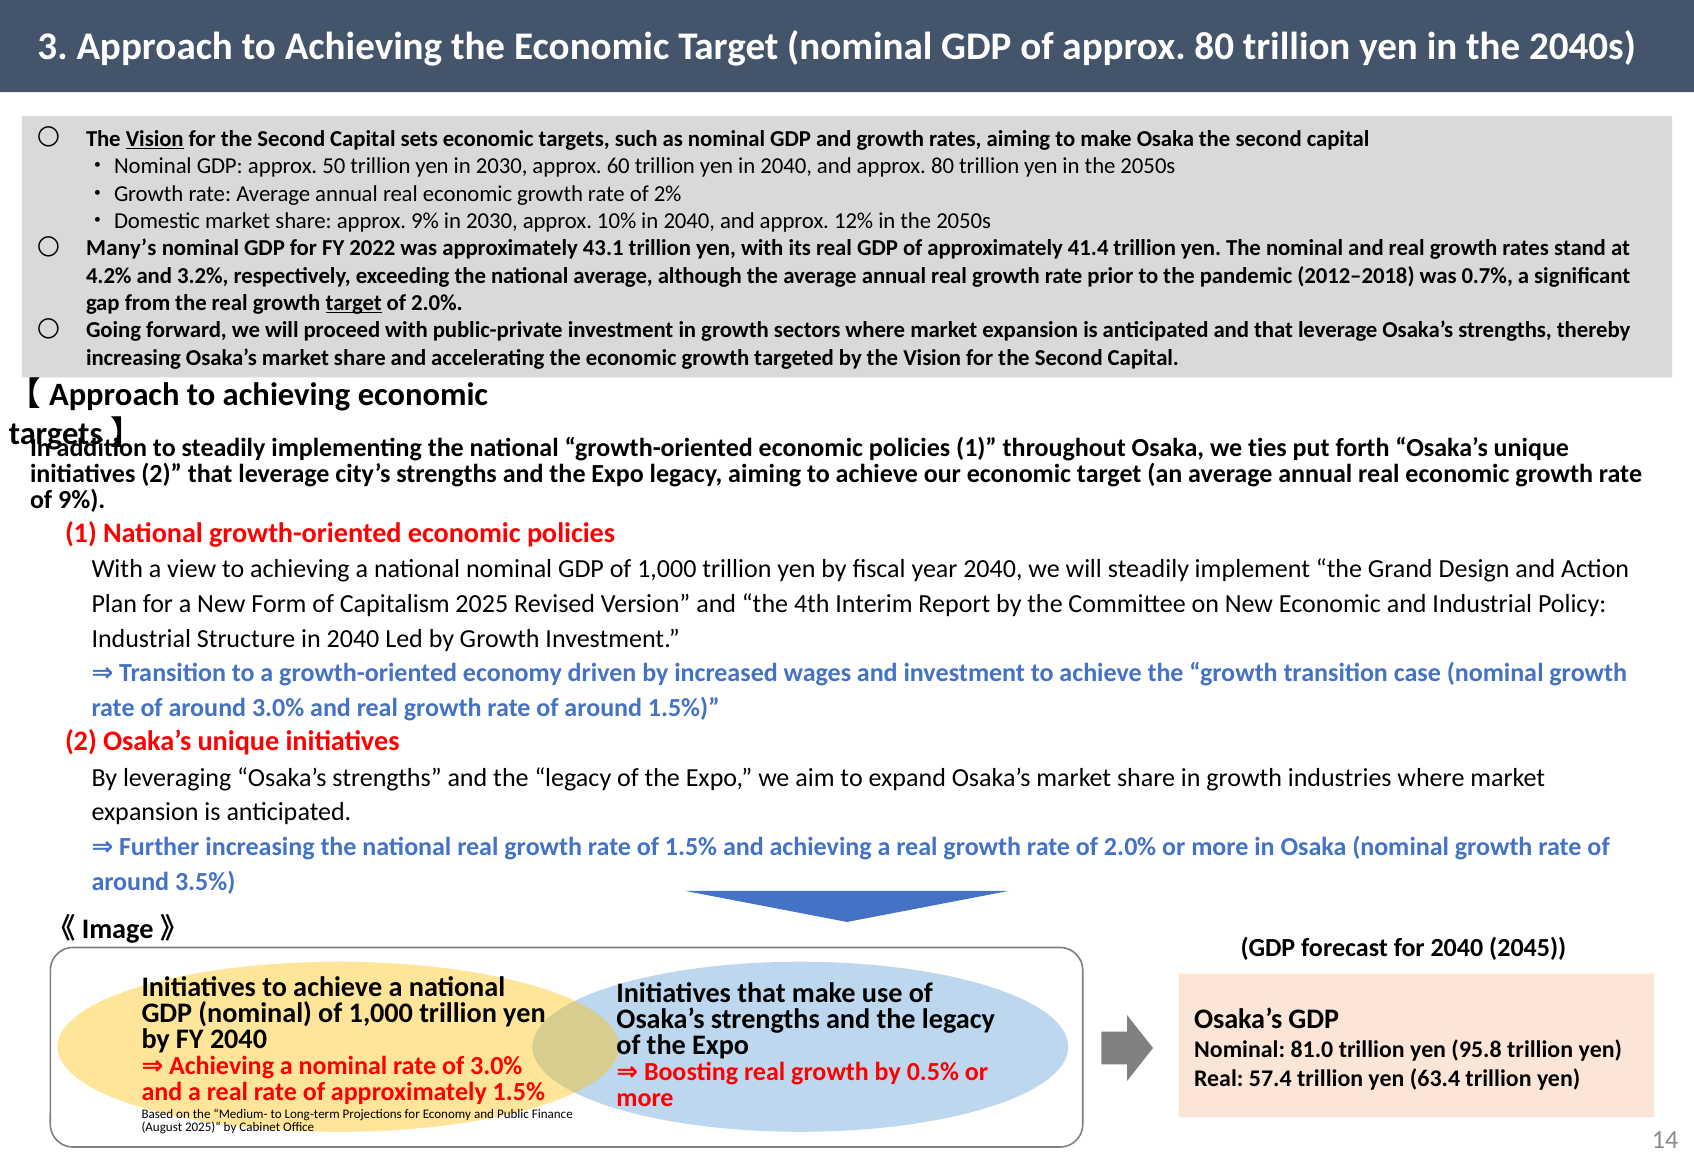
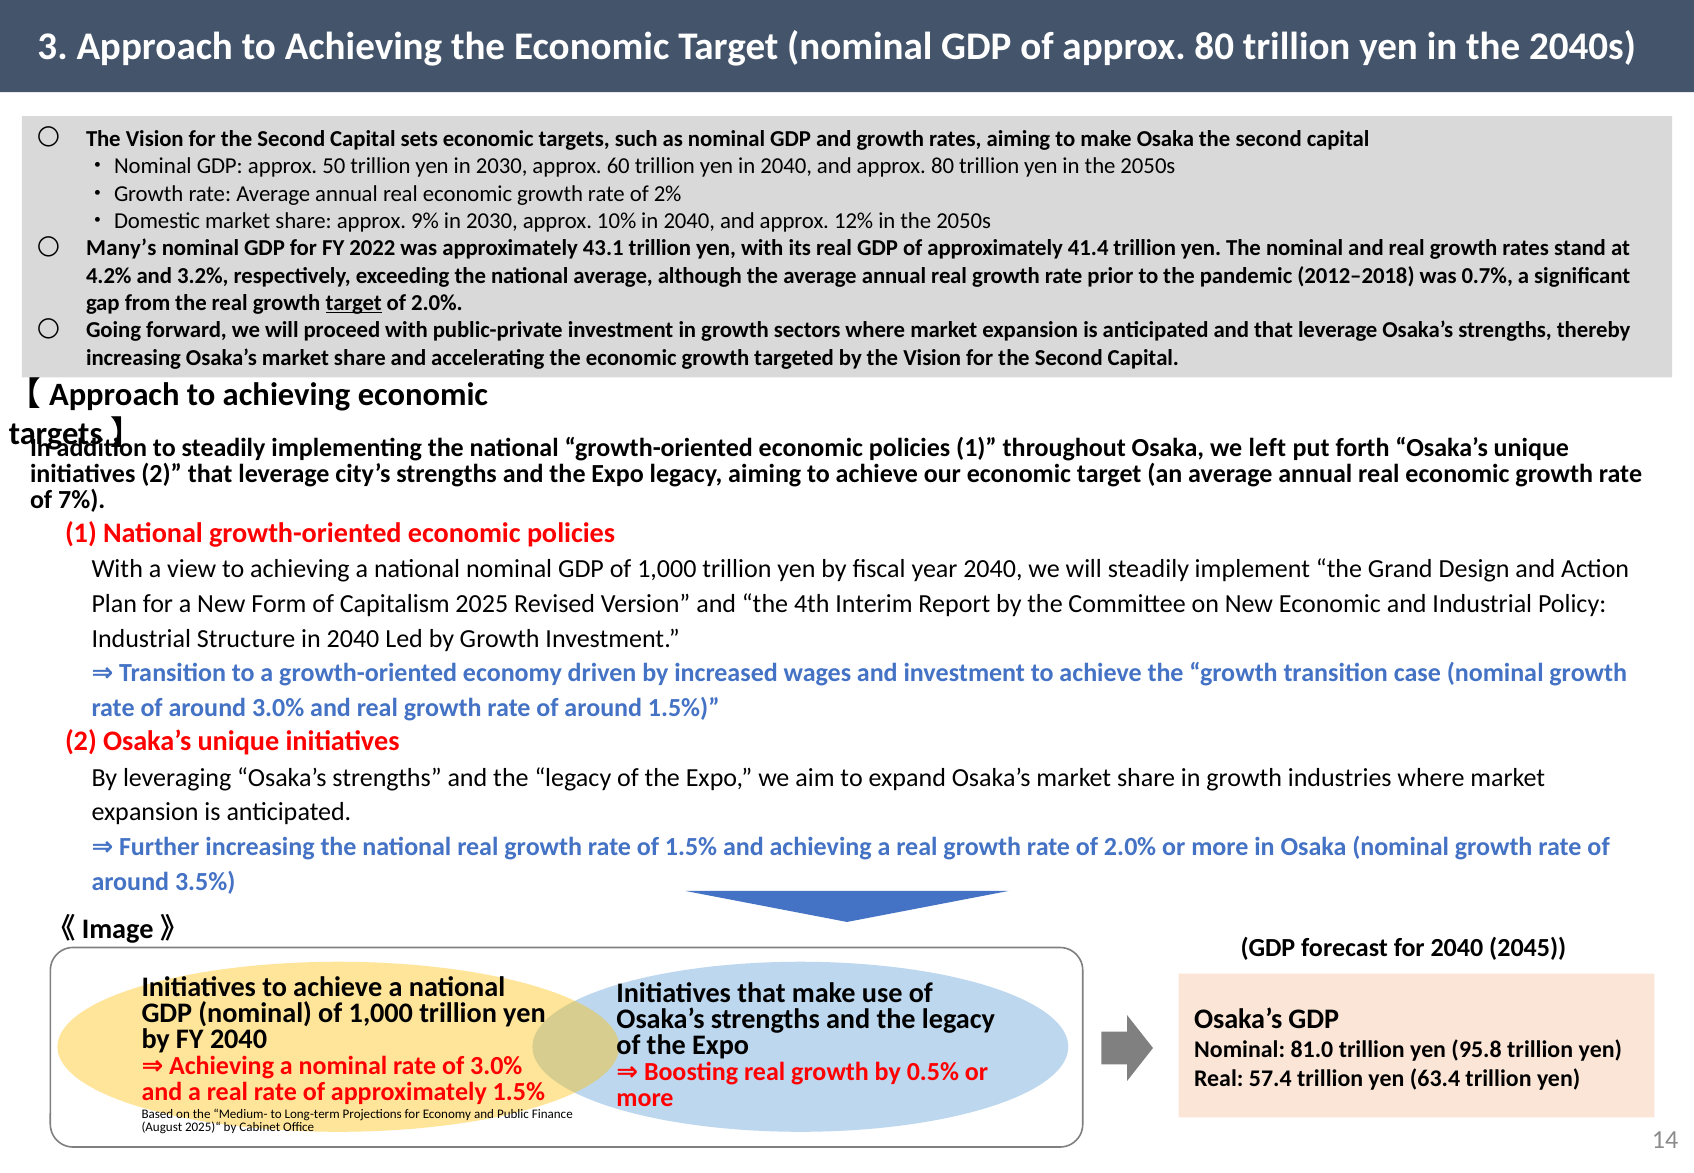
Vision underline: present -> none (155, 139)
ties: ties -> left (1267, 447)
of 9%: 9% -> 7% (82, 499)
